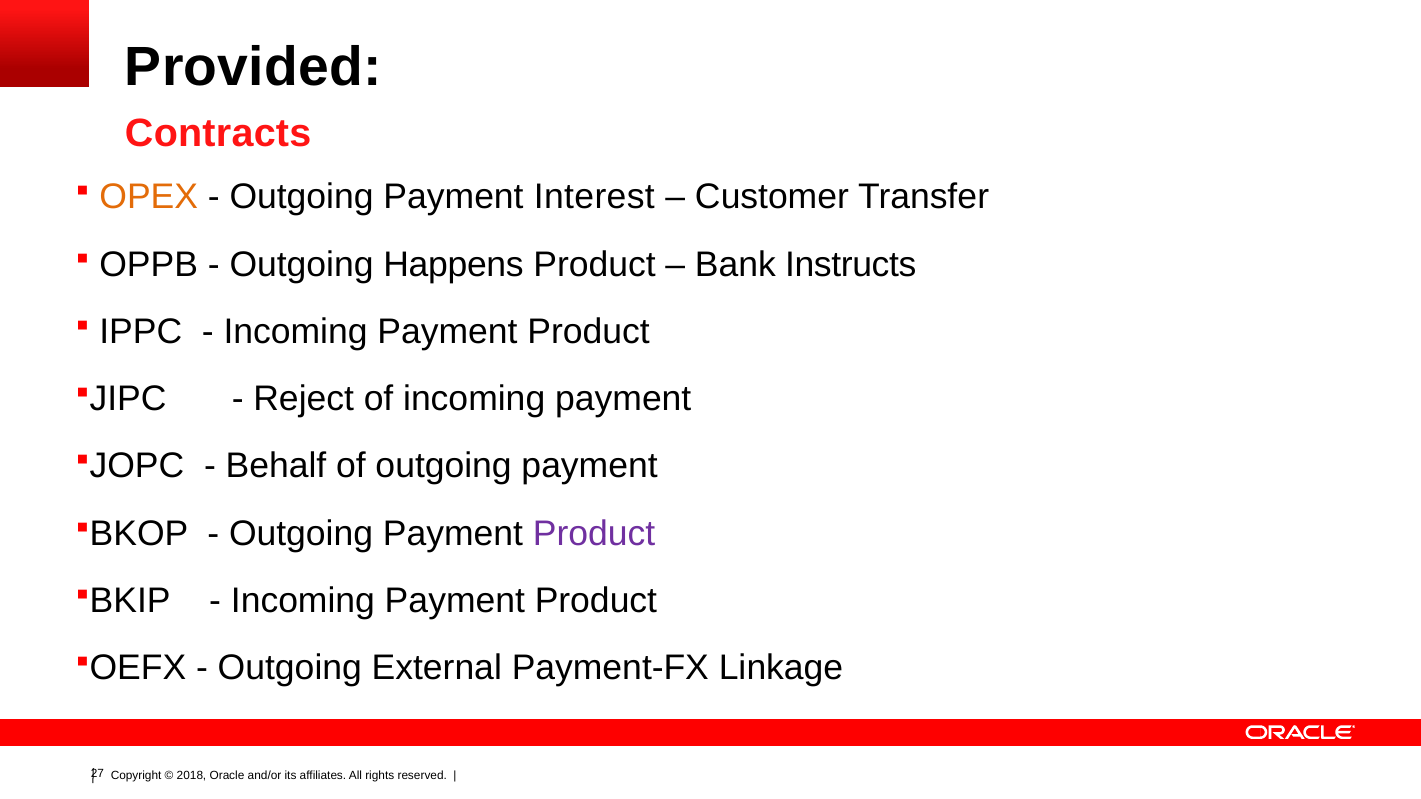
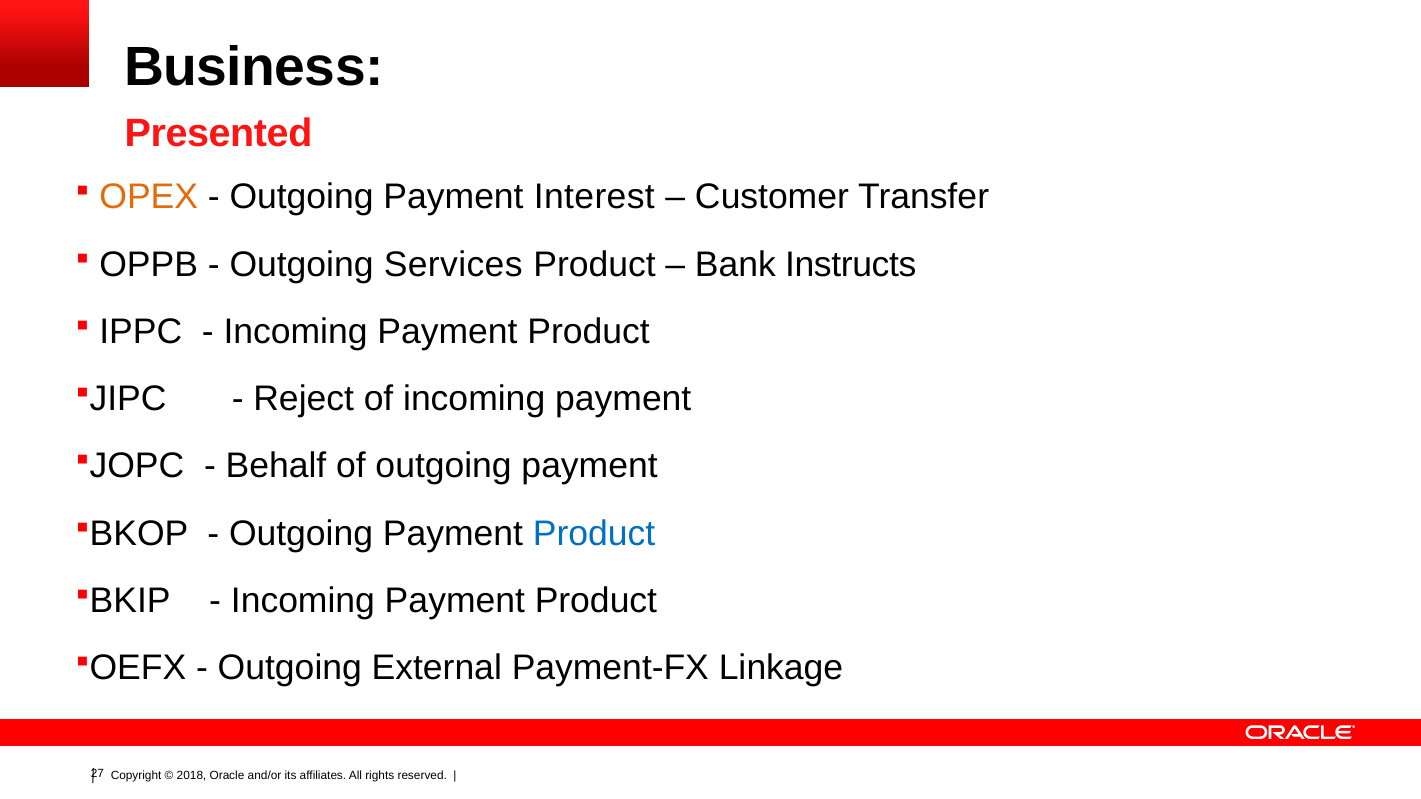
Provided: Provided -> Business (254, 68)
Contracts: Contracts -> Presented (219, 134)
Happens: Happens -> Services (453, 265)
Product colour: purple -> blue (594, 534)
